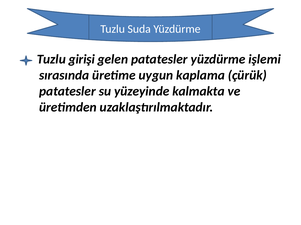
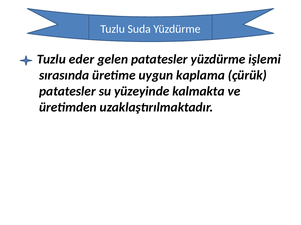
girişi: girişi -> eder (82, 59)
